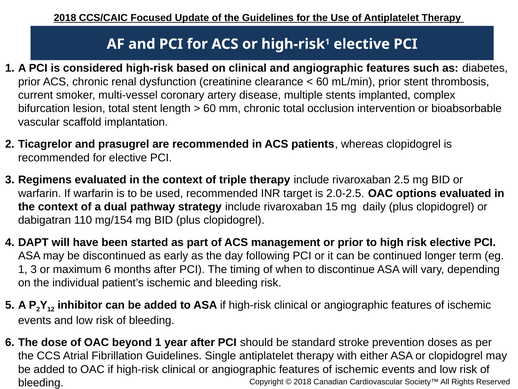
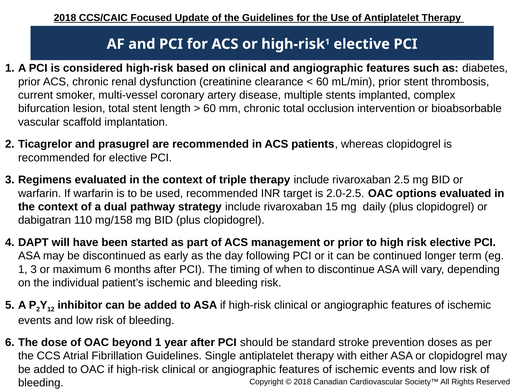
mg/154: mg/154 -> mg/158 (114, 220)
